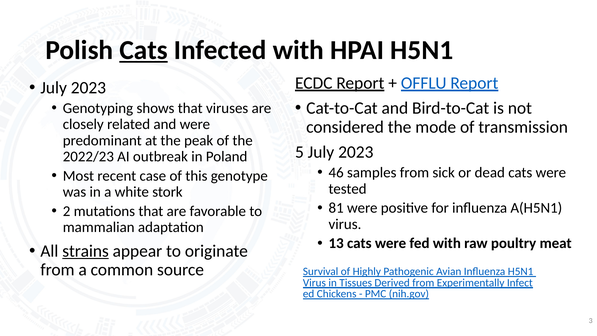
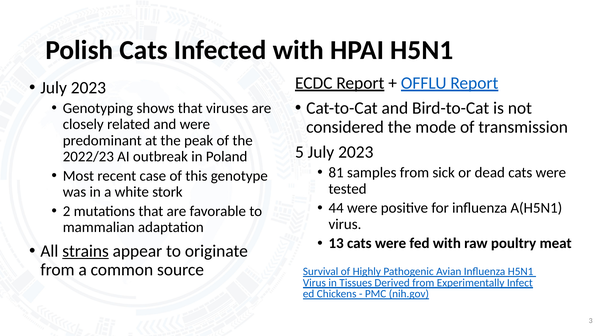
Cats underline: present -> none (144, 50)
46: 46 -> 81 (336, 173)
81: 81 -> 44 (336, 208)
